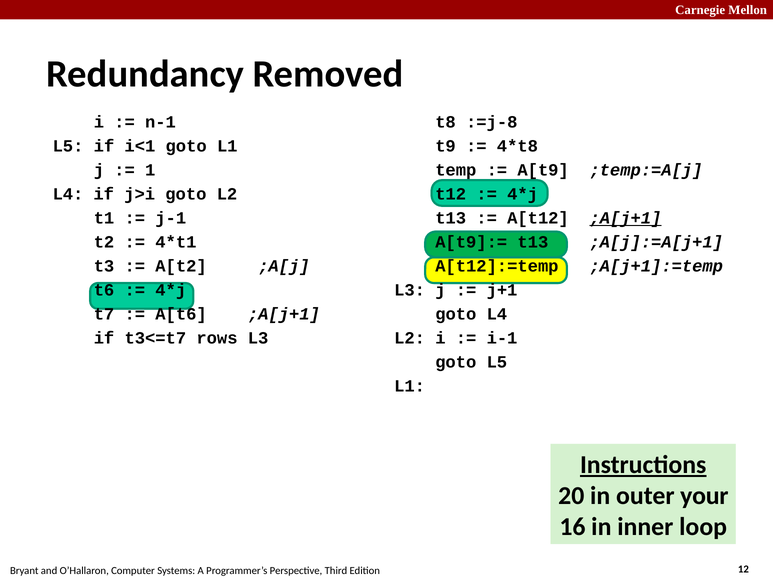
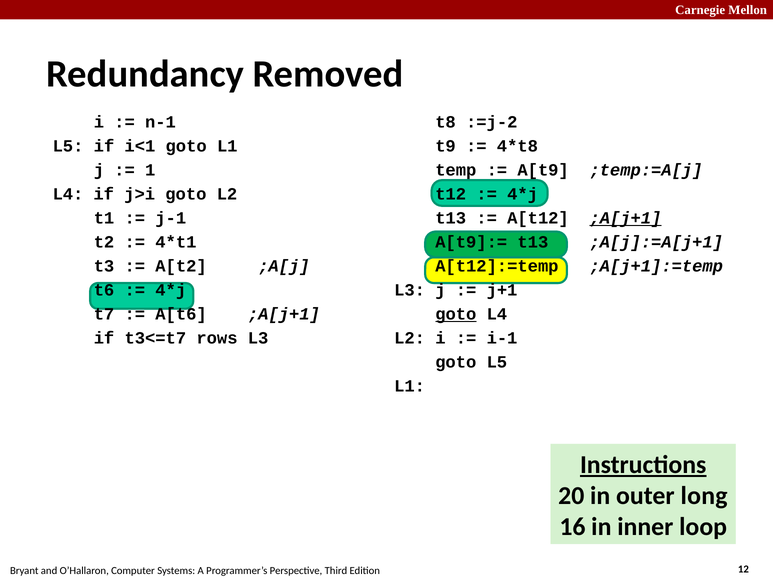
:=j-8: :=j-8 -> :=j-2 (492, 122)
goto underline: none -> present (456, 315)
your: your -> long (704, 496)
